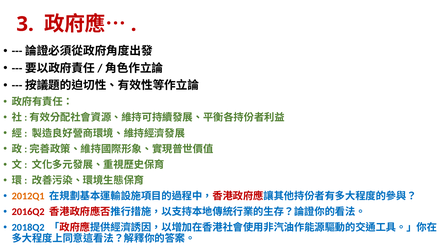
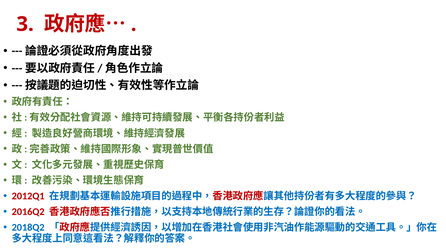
2012Q1 colour: orange -> red (28, 196)
